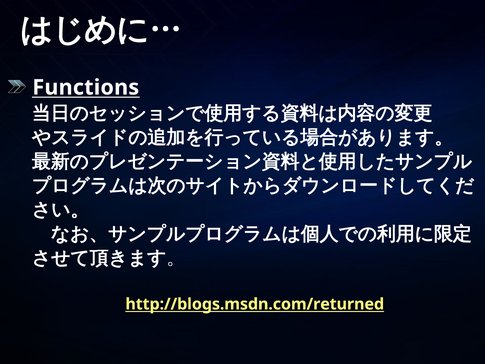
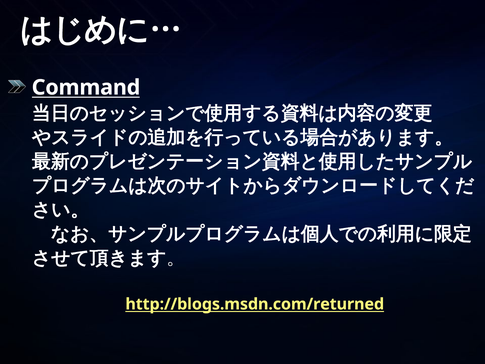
Functions: Functions -> Command (86, 87)
